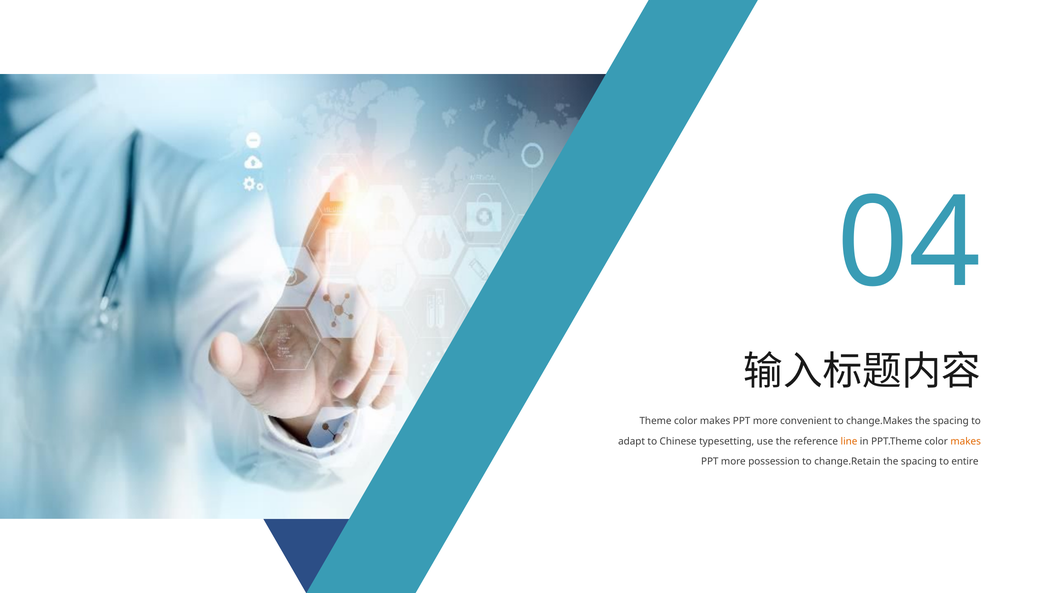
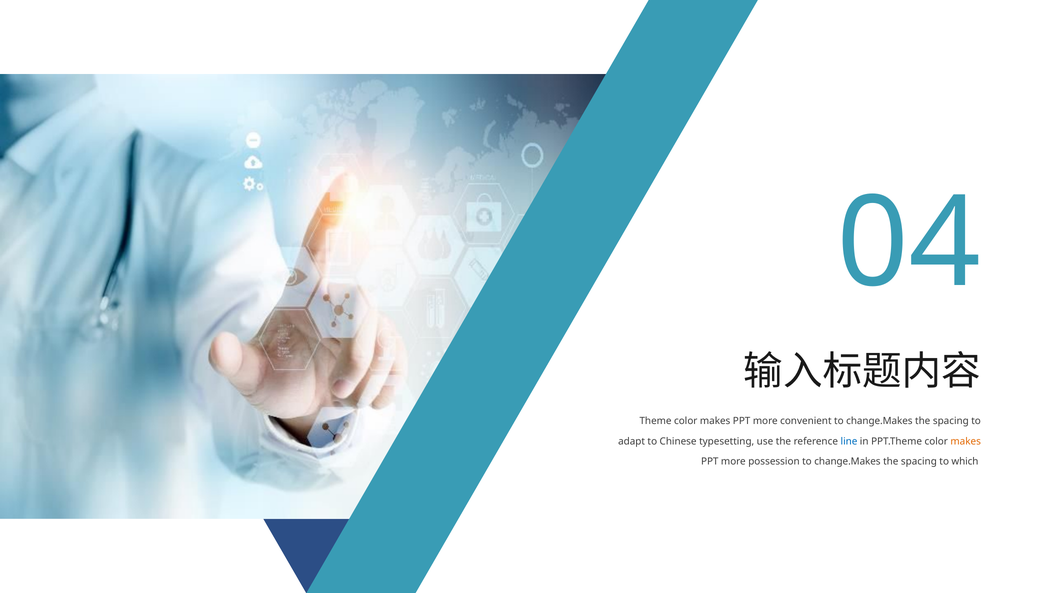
line colour: orange -> blue (849, 441)
change.Retain: change.Retain -> change.Makes (847, 461)
entire: entire -> which (965, 461)
